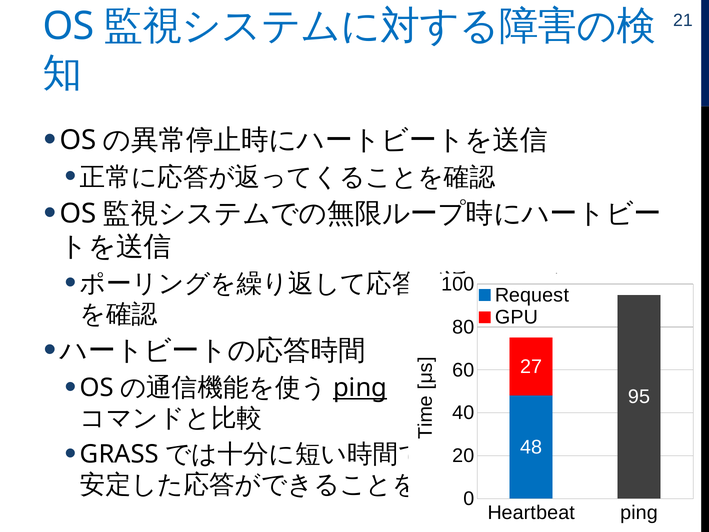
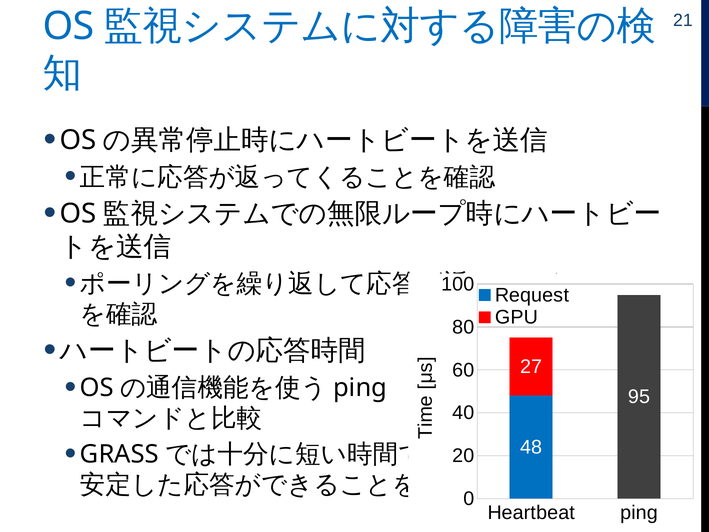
ping underline: present -> none (360, 388)
